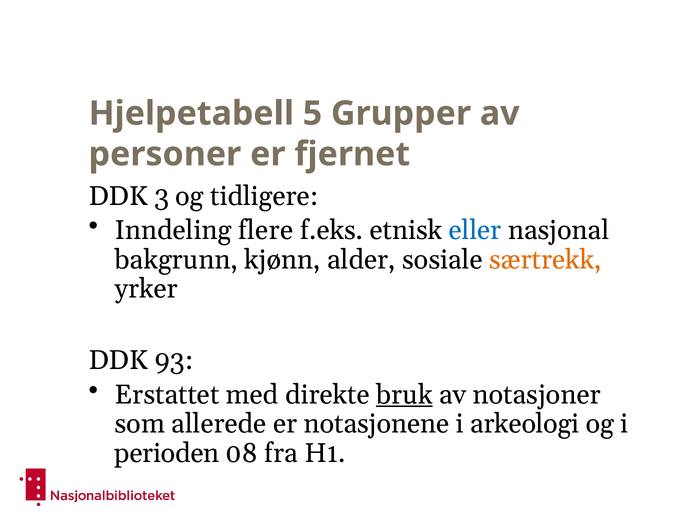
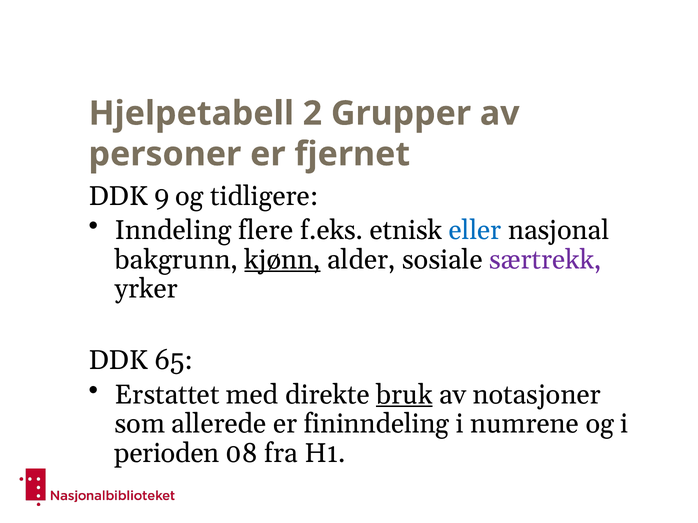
5: 5 -> 2 (312, 114)
3: 3 -> 9 (162, 196)
kjønn underline: none -> present (283, 260)
særtrekk colour: orange -> purple (545, 260)
93: 93 -> 65 (174, 361)
notasjonene: notasjonene -> fininndeling (377, 424)
arkeologi: arkeologi -> numrene (525, 424)
